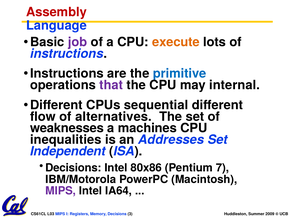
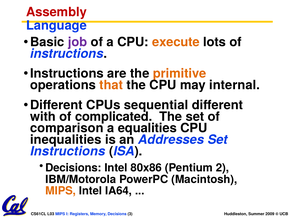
primitive colour: blue -> orange (180, 73)
that colour: purple -> orange (111, 85)
flow: flow -> with (43, 116)
alternatives: alternatives -> complicated (114, 116)
weaknesses: weaknesses -> comparison (67, 128)
machines: machines -> equalities (147, 128)
Independent: Independent -> Instructions (68, 151)
7: 7 -> 2 (222, 168)
MIPS colour: purple -> orange (61, 191)
